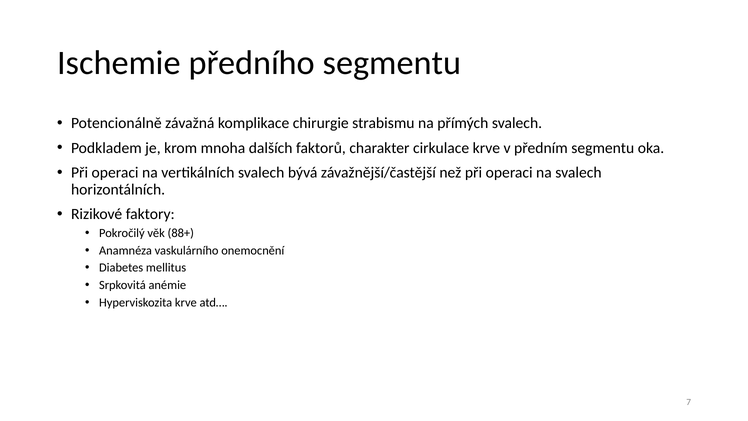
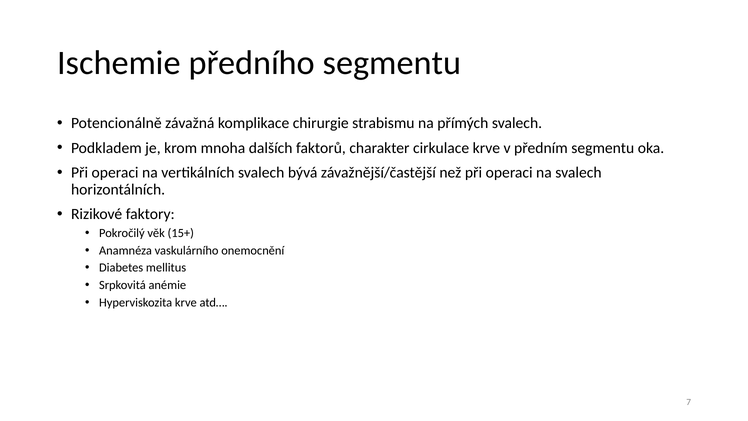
88+: 88+ -> 15+ (181, 233)
